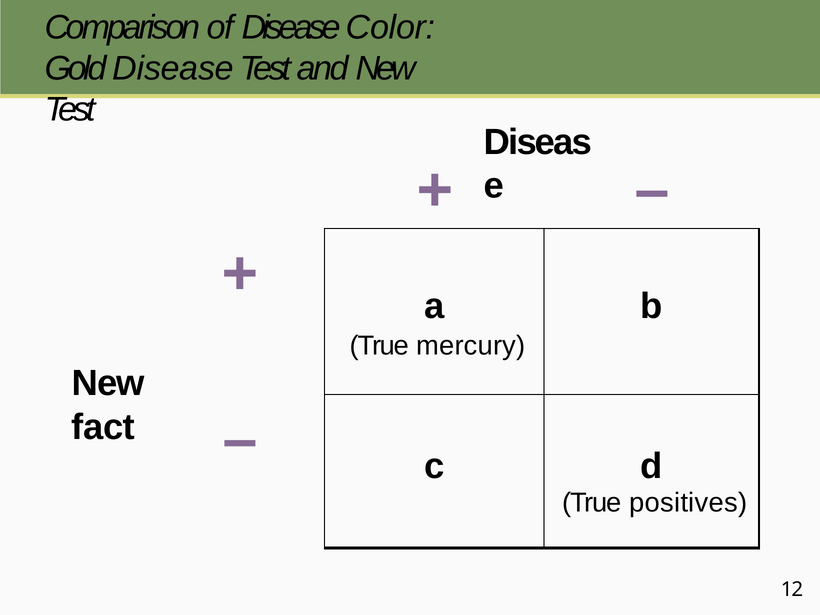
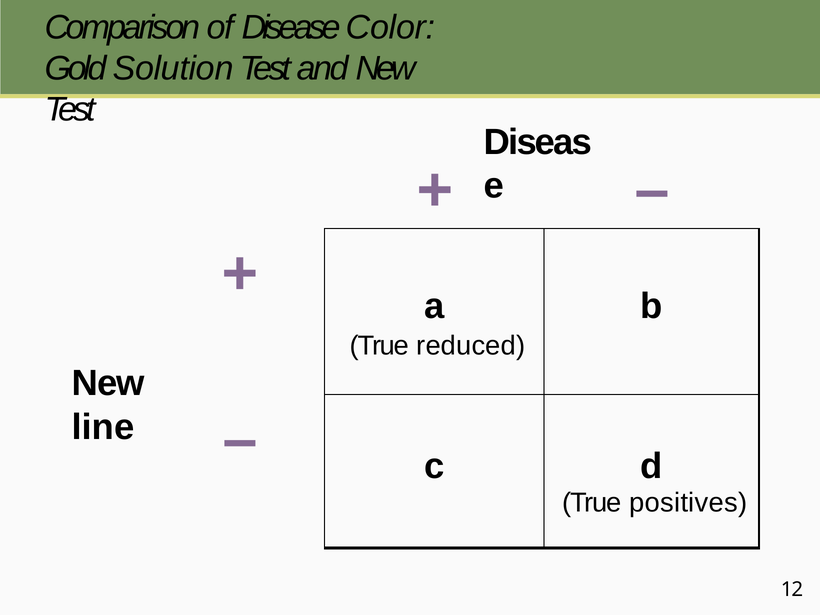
Gold Disease: Disease -> Solution (173, 68)
mercury: mercury -> reduced (471, 346)
fact: fact -> line (103, 427)
